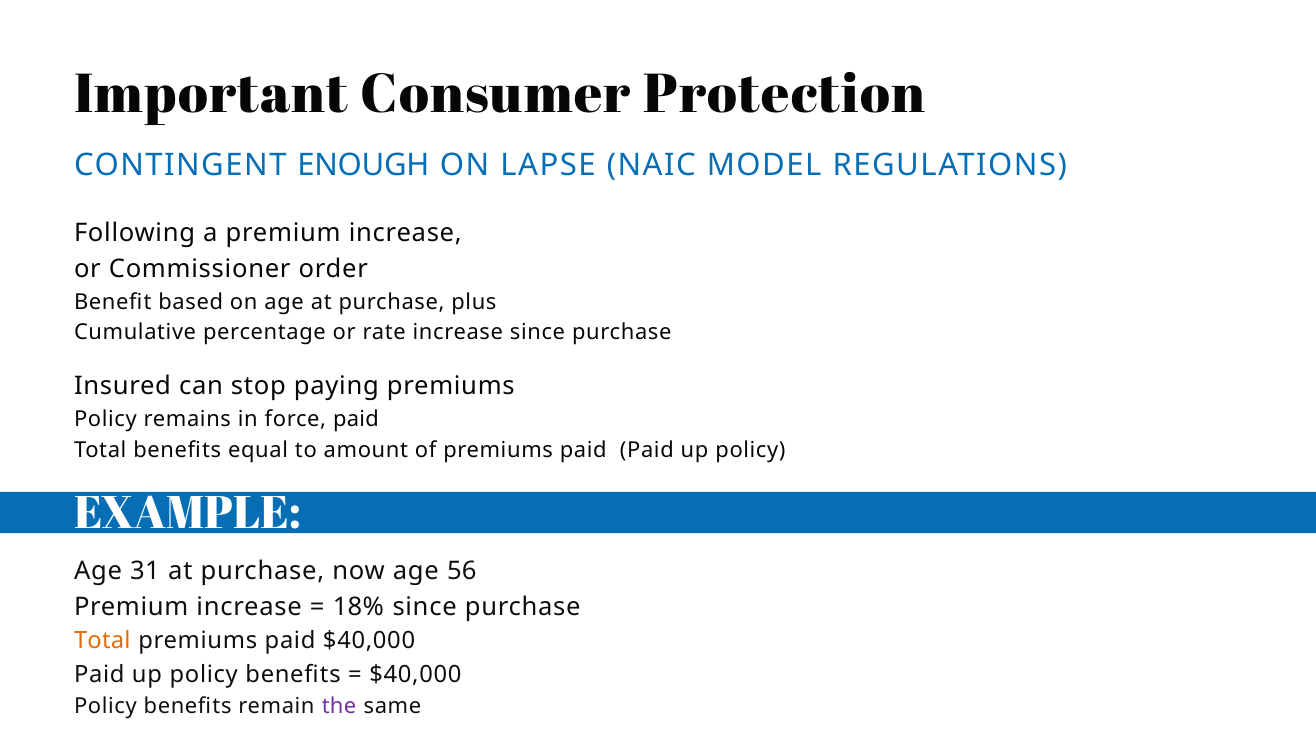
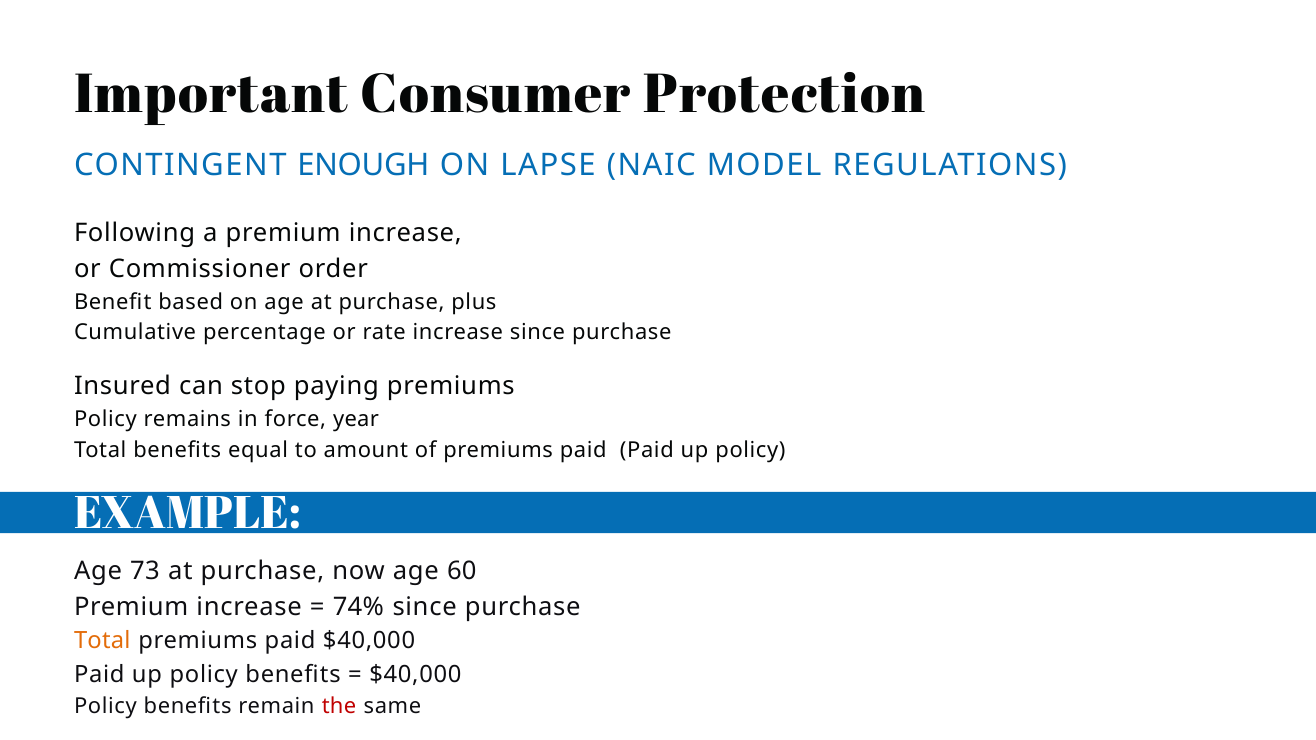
force paid: paid -> year (356, 419)
31: 31 -> 73 (145, 571)
56: 56 -> 60 (462, 571)
18%: 18% -> 74% (358, 607)
the colour: purple -> red (339, 706)
